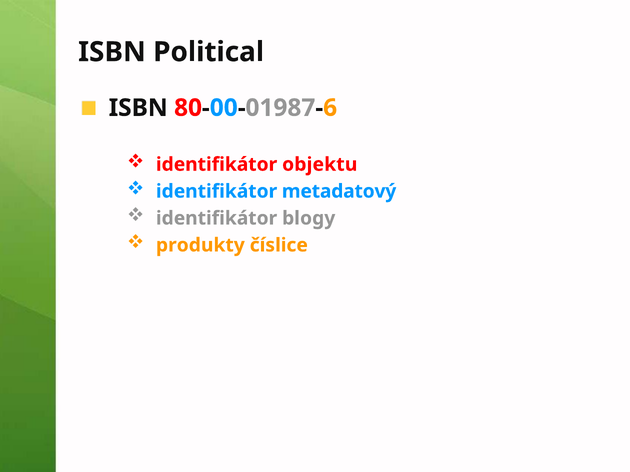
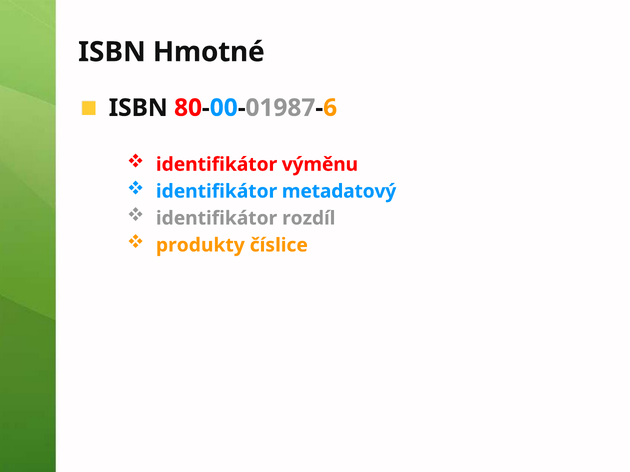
Political: Political -> Hmotné (209, 52)
objektu: objektu -> výměnu (320, 165)
blogy: blogy -> rozdíl (309, 218)
